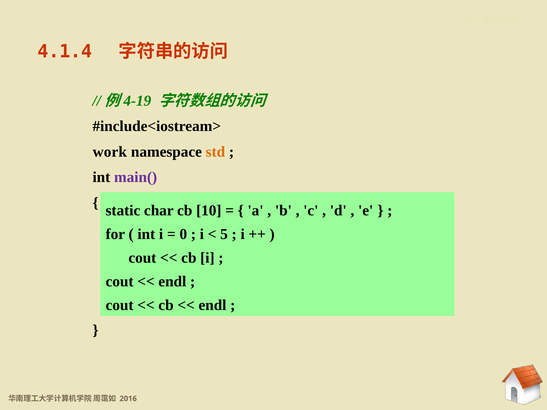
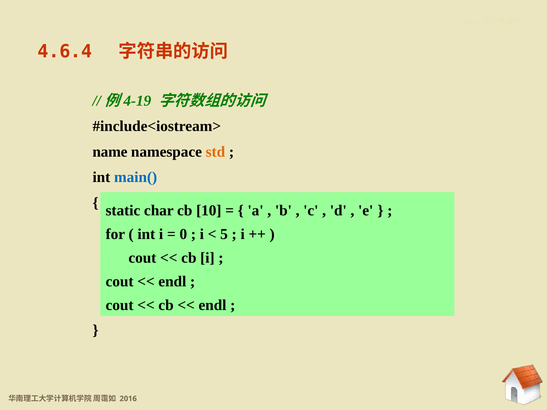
4.1.4: 4.1.4 -> 4.6.4 (65, 51)
work: work -> name (110, 152)
main( colour: purple -> blue (136, 177)
